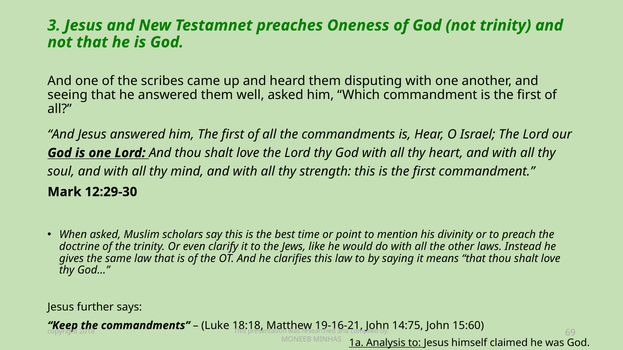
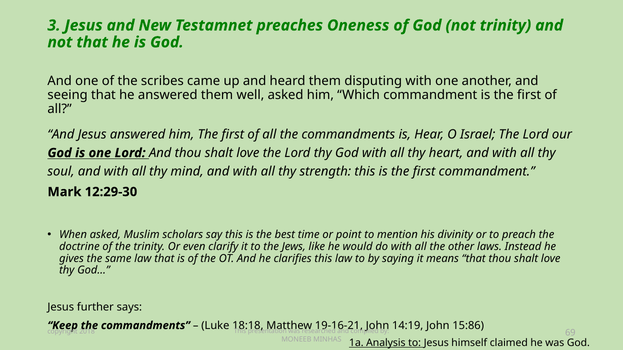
14:75: 14:75 -> 14:19 (408, 326)
15:60: 15:60 -> 15:86 (468, 326)
